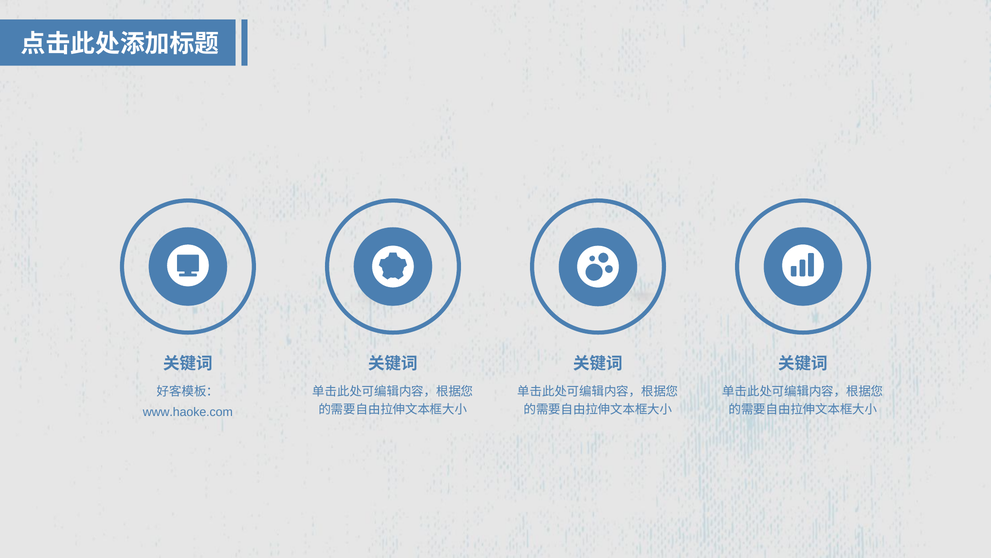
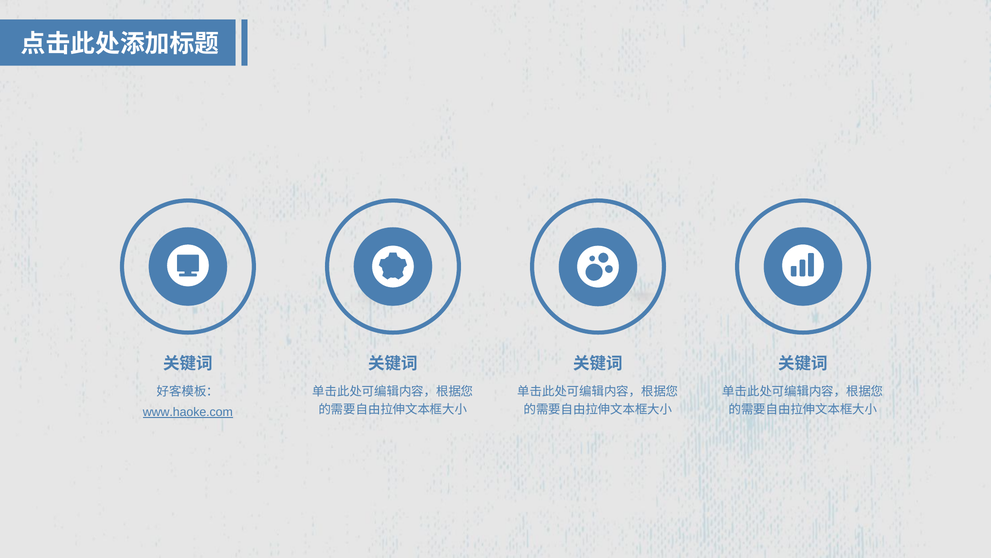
www.haoke.com underline: none -> present (188, 412)
